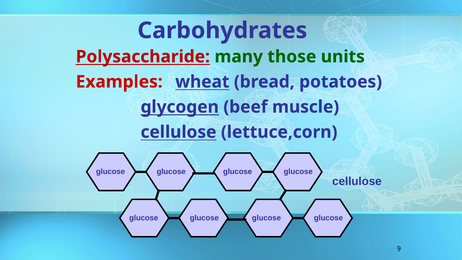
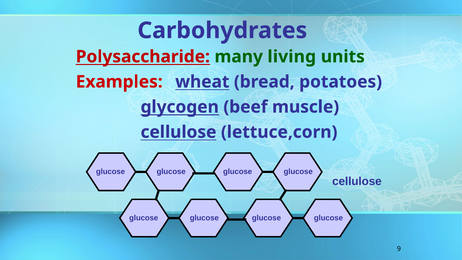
those: those -> living (292, 57)
